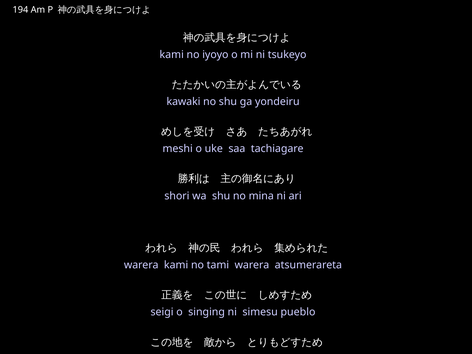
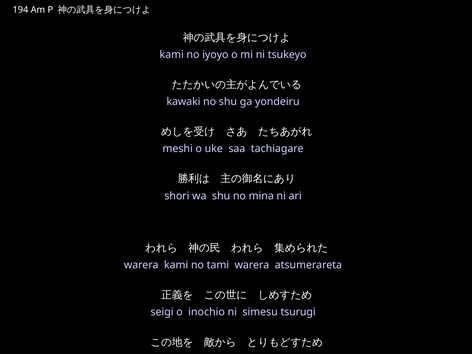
singing: singing -> inochio (207, 312)
pueblo: pueblo -> tsurugi (298, 312)
